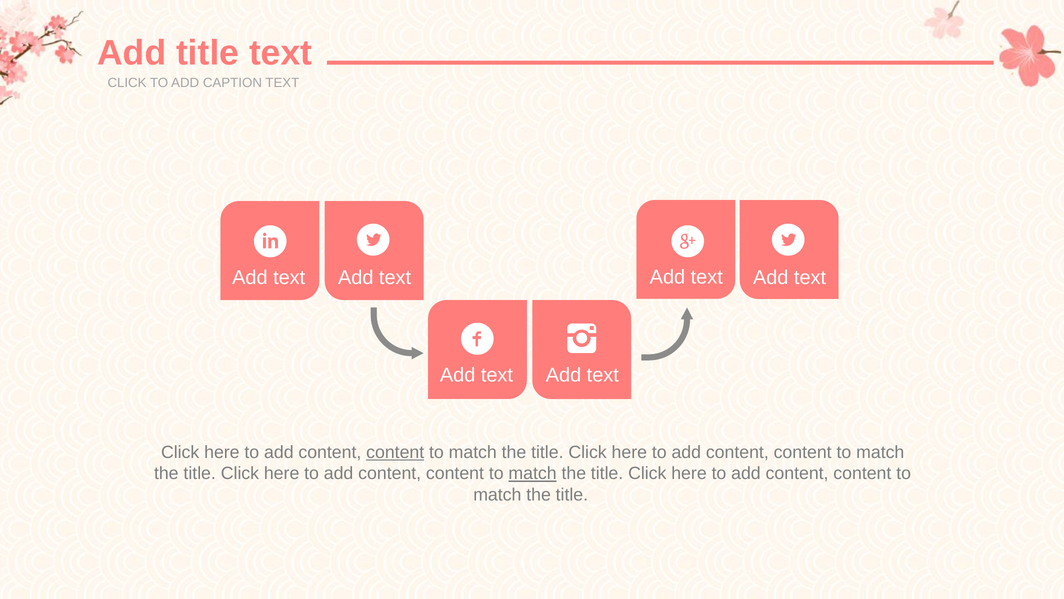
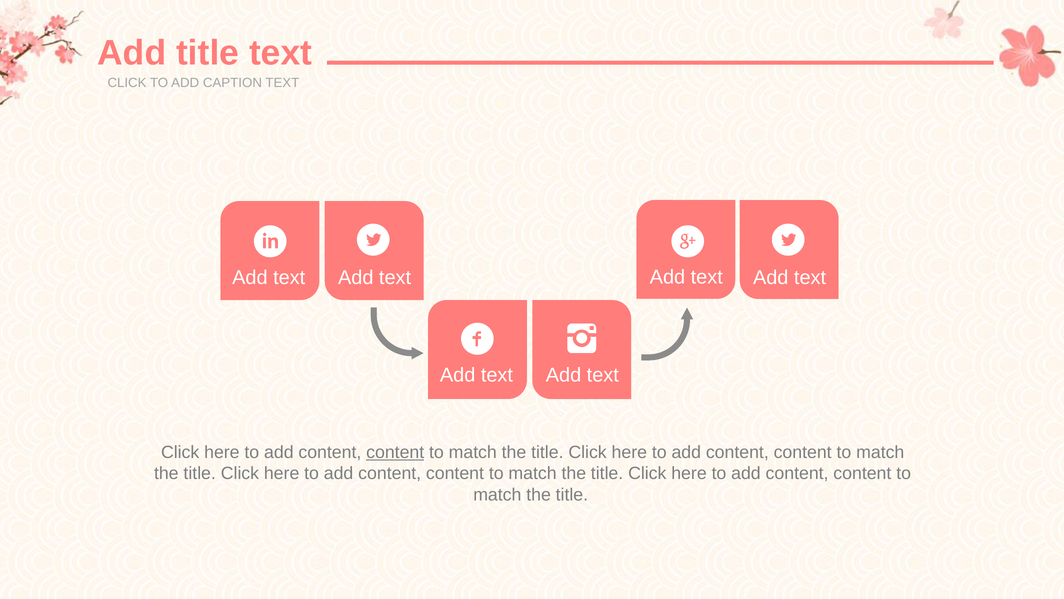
match underline: present -> none (533, 473)
